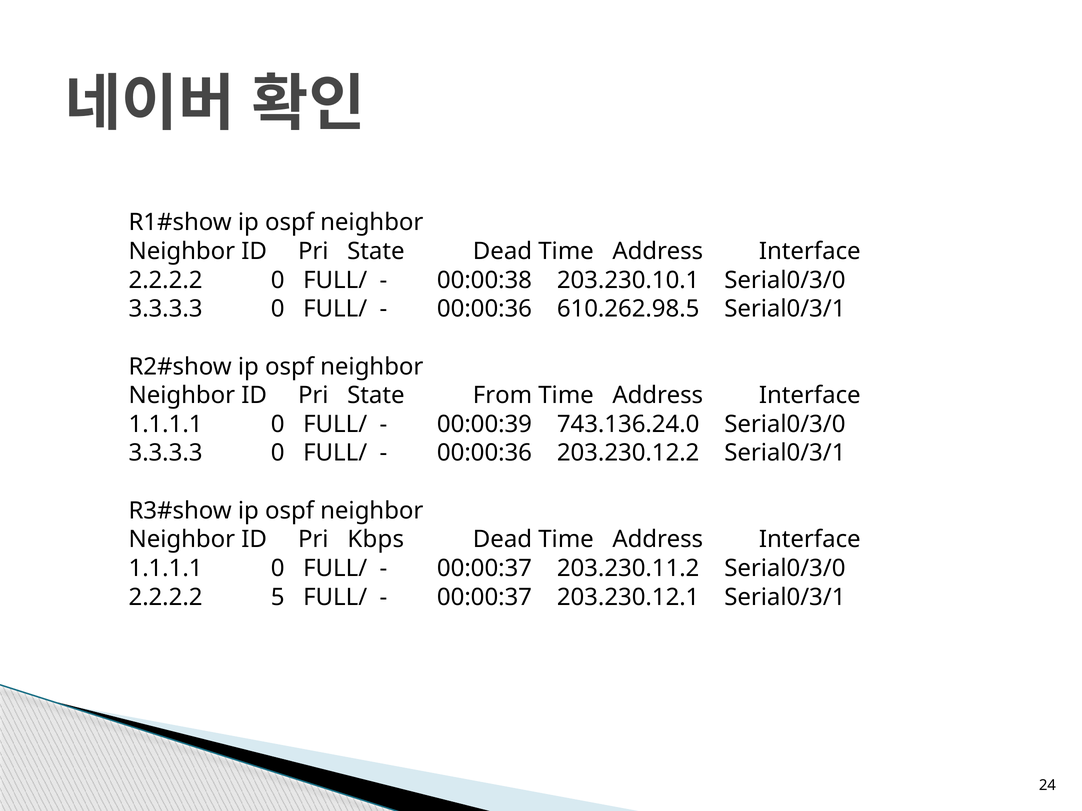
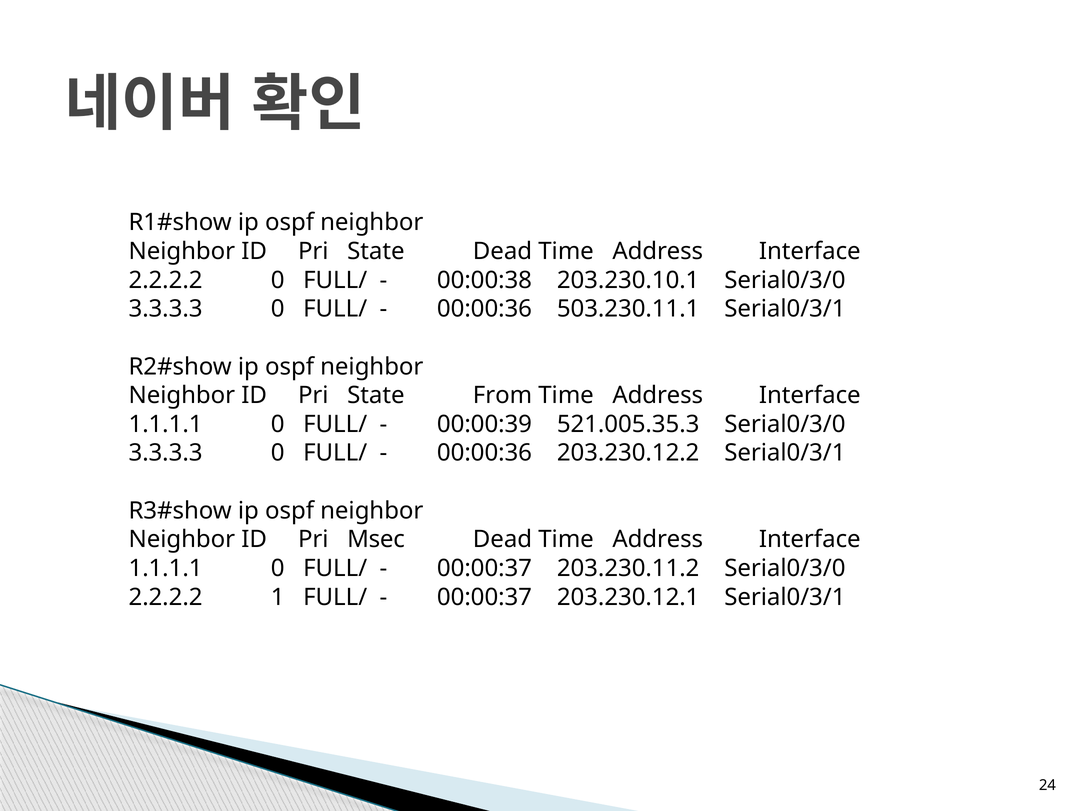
610.262.98.5: 610.262.98.5 -> 503.230.11.1 (628, 309)
743.136.24.0: 743.136.24.0 -> 521.005.35.3 (628, 424)
Kbps: Kbps -> Msec (376, 540)
5: 5 -> 1 (278, 598)
